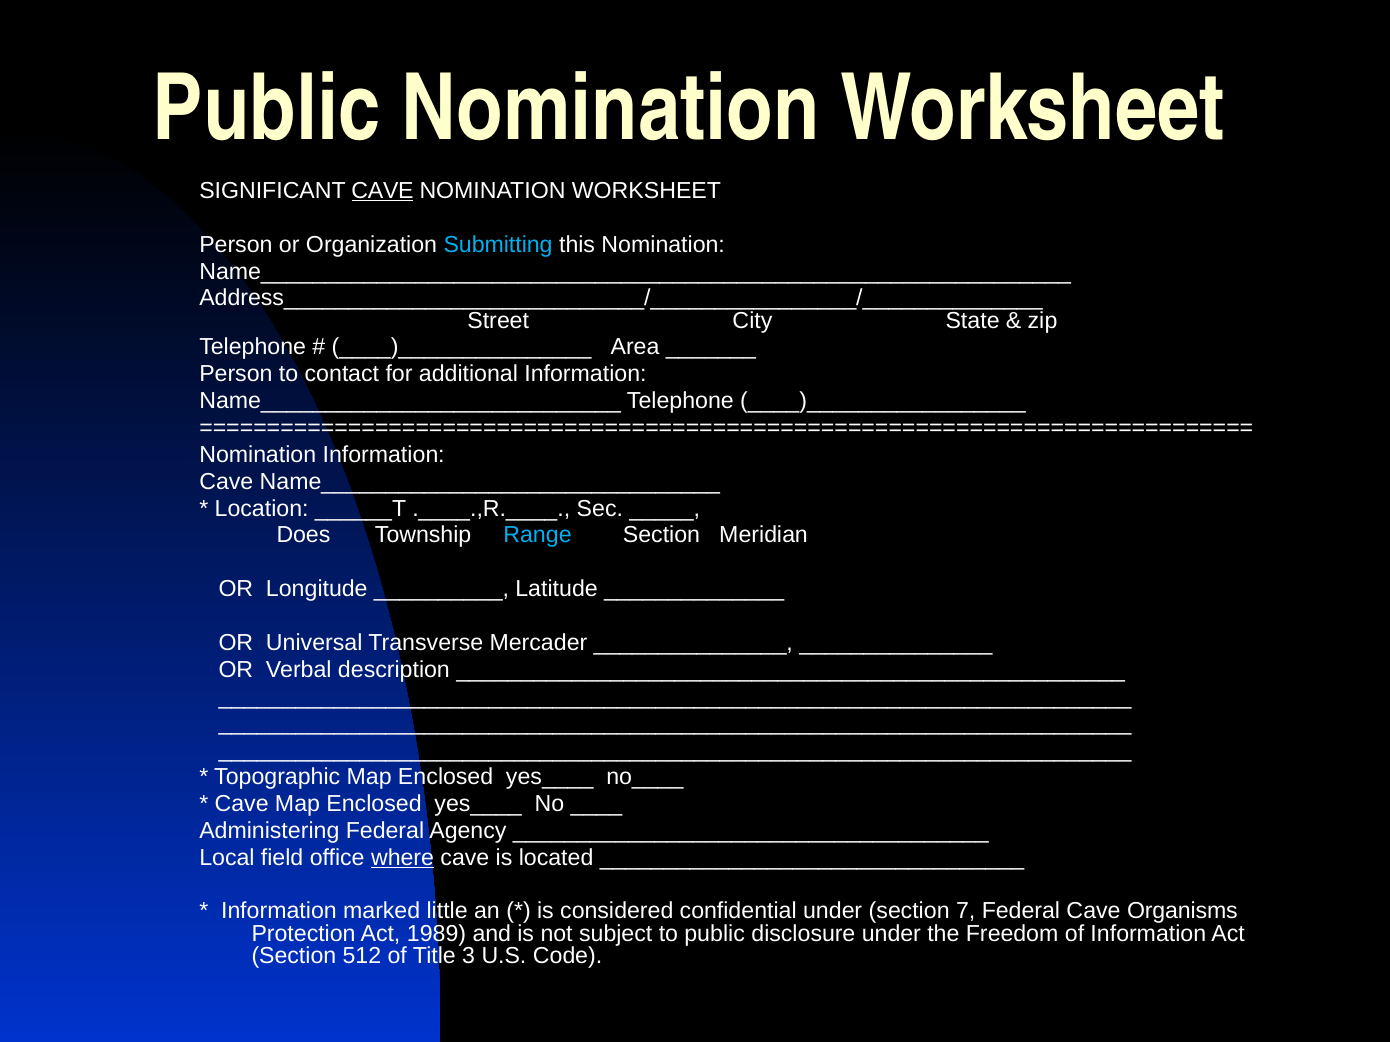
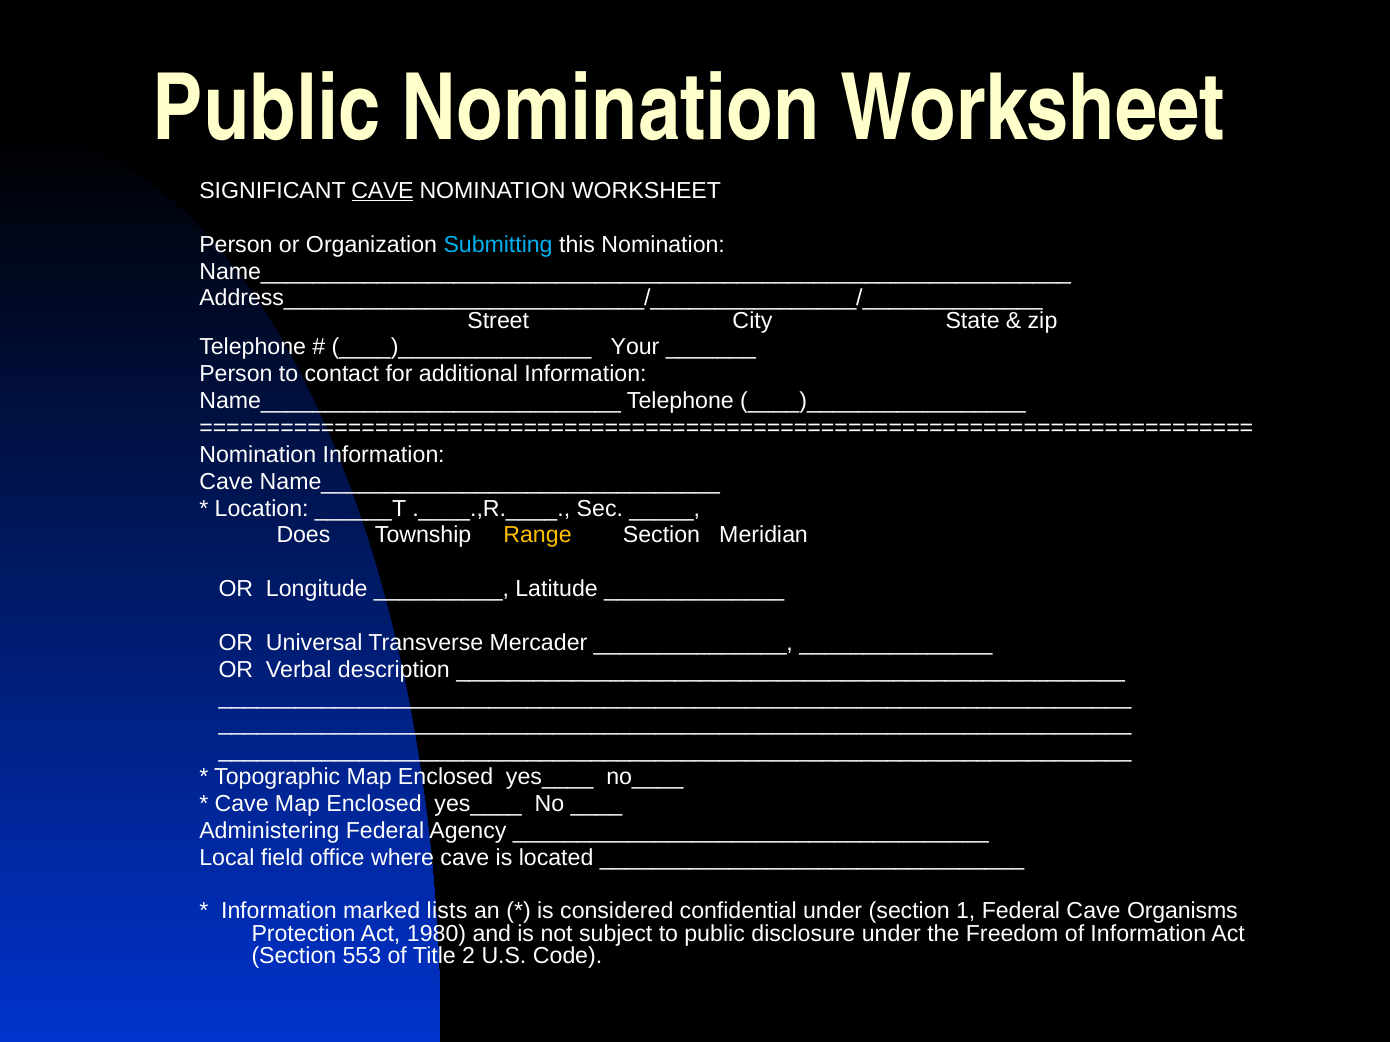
Area: Area -> Your (635, 347)
Range colour: light blue -> yellow (537, 536)
where underline: present -> none (403, 858)
little: little -> lists (447, 912)
7: 7 -> 1 (966, 912)
1989: 1989 -> 1980 (437, 934)
512: 512 -> 553 (362, 956)
3: 3 -> 2 (469, 956)
